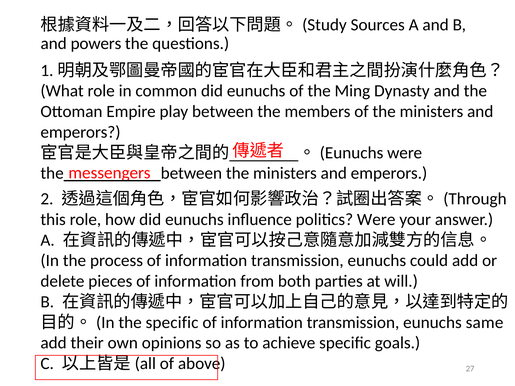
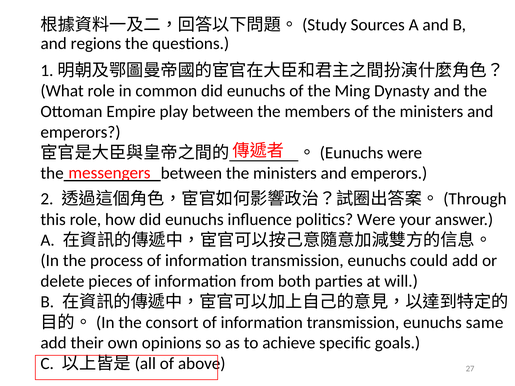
powers: powers -> regions (96, 44)
the specific: specific -> consort (172, 323)
